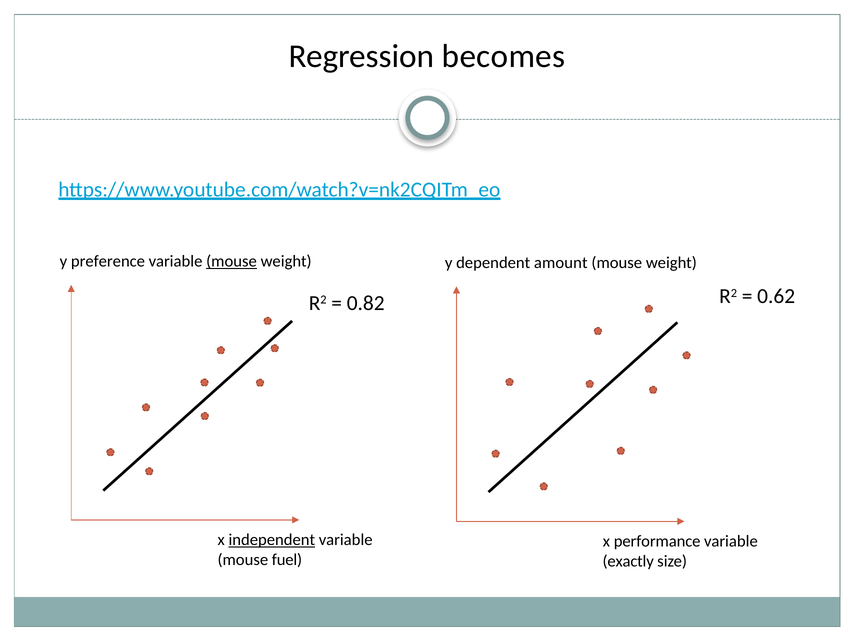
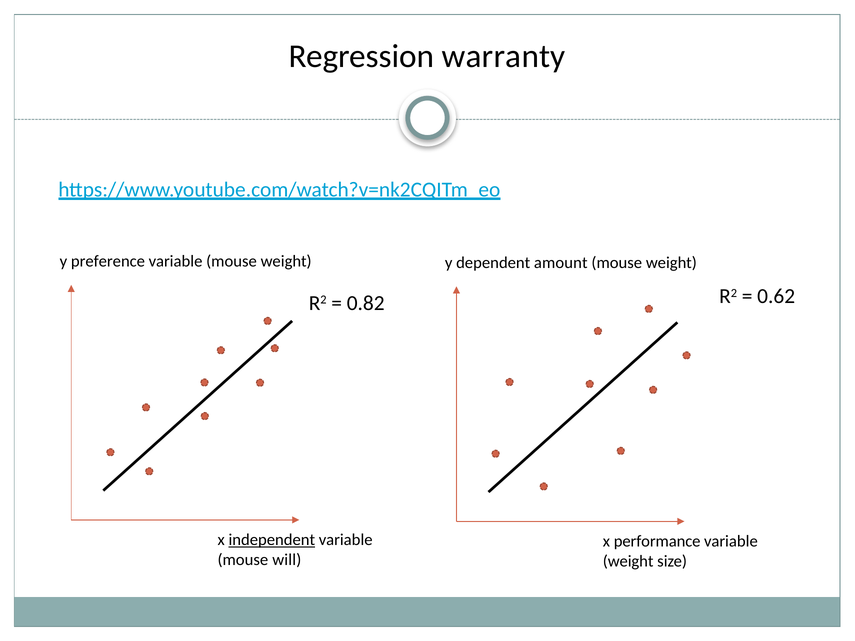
becomes: becomes -> warranty (504, 56)
mouse underline: present -> none (232, 262)
fuel: fuel -> will (287, 560)
exactly: exactly -> weight (628, 561)
